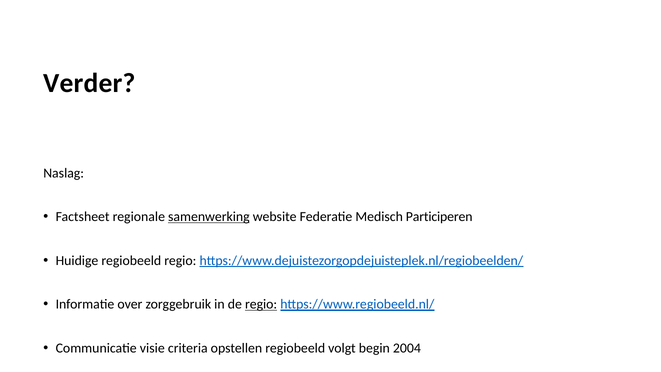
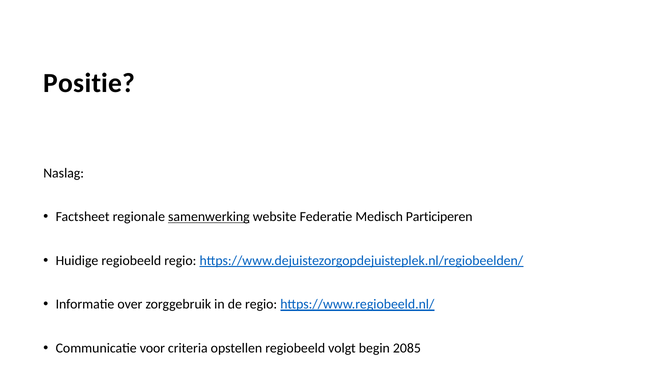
Verder: Verder -> Positie (89, 83)
regio underline: present -> none (261, 304)
visie: visie -> voor (152, 348)
2004: 2004 -> 2085 (407, 348)
